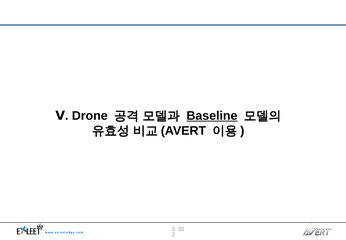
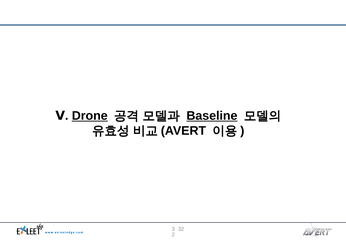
Drone underline: none -> present (90, 116)
